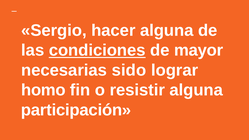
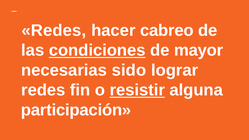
Sergio: Sergio -> Redes (54, 30)
hacer alguna: alguna -> cabreo (167, 30)
homo: homo -> redes (43, 90)
resistir underline: none -> present (137, 90)
